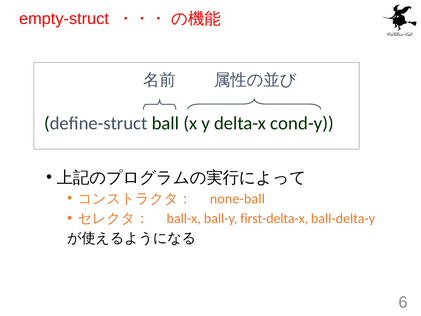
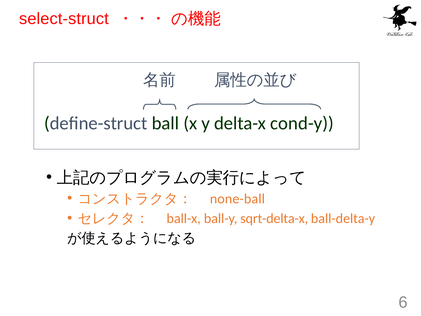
empty-struct: empty-struct -> select-struct (64, 19)
first-delta-x: first-delta-x -> sqrt-delta-x (274, 218)
